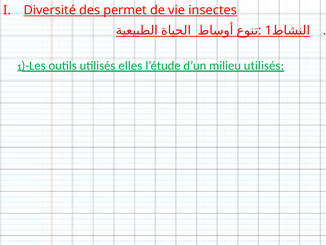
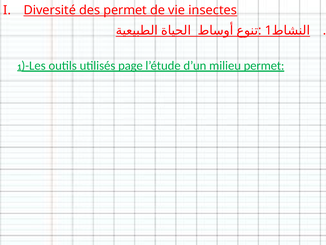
elles: elles -> page (130, 66)
milieu utilisés: utilisés -> permet (264, 66)
